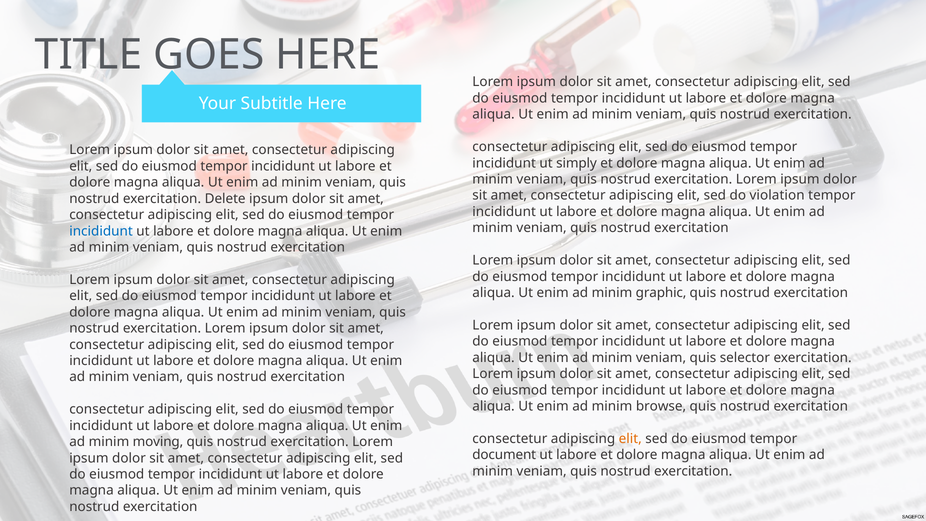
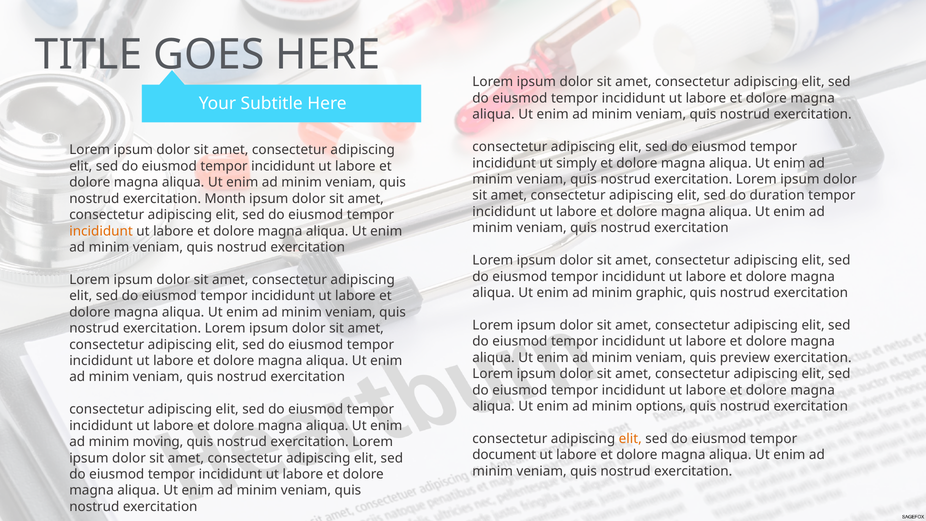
violation: violation -> duration (777, 195)
Delete: Delete -> Month (225, 199)
incididunt colour: blue -> orange (101, 231)
selector: selector -> preview (745, 358)
browse: browse -> options (661, 406)
